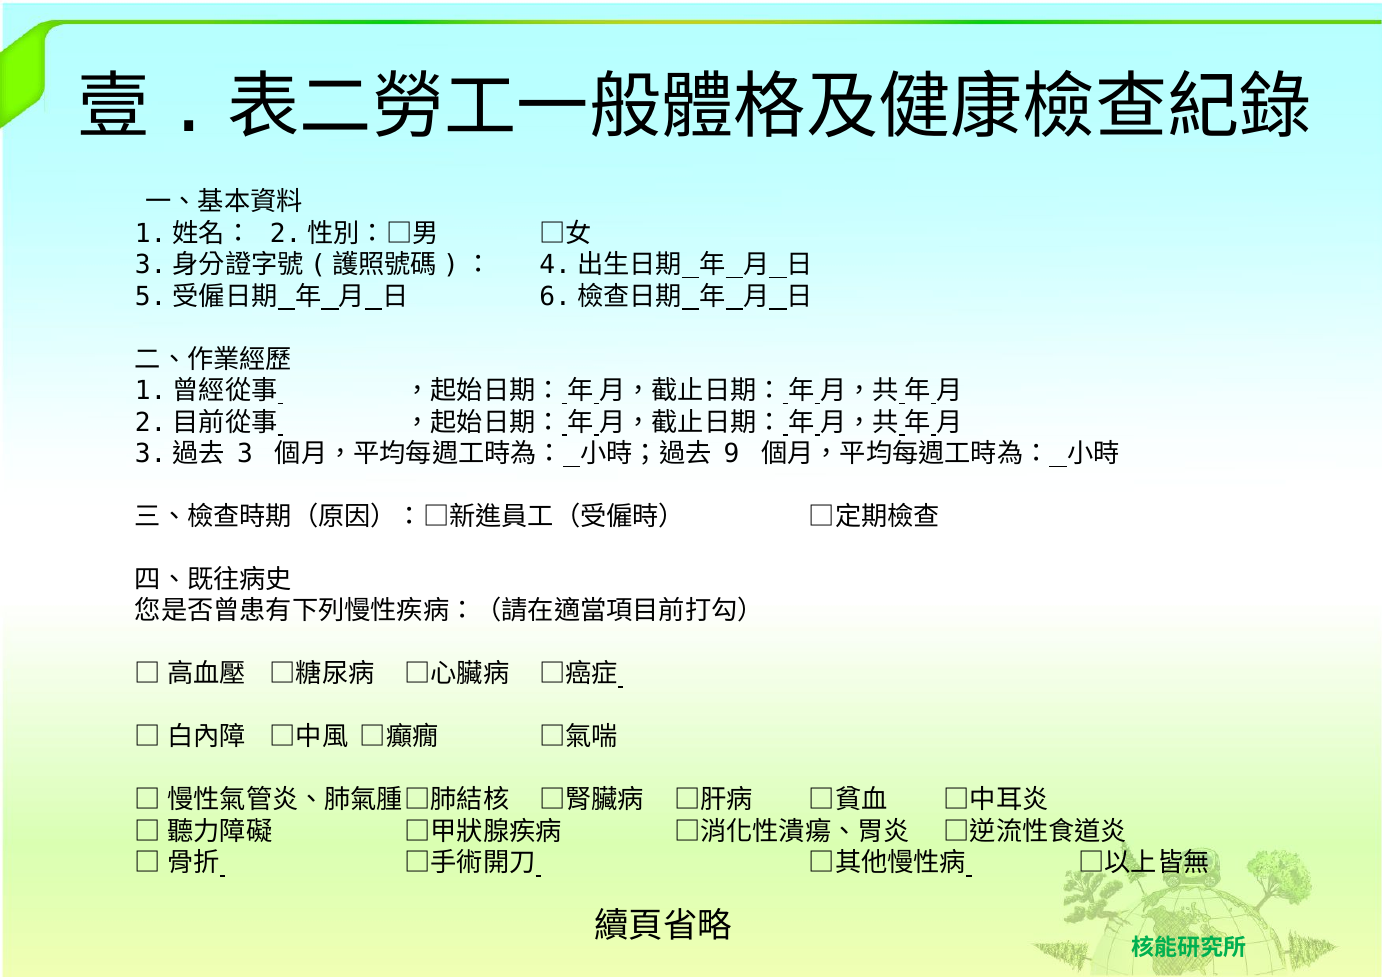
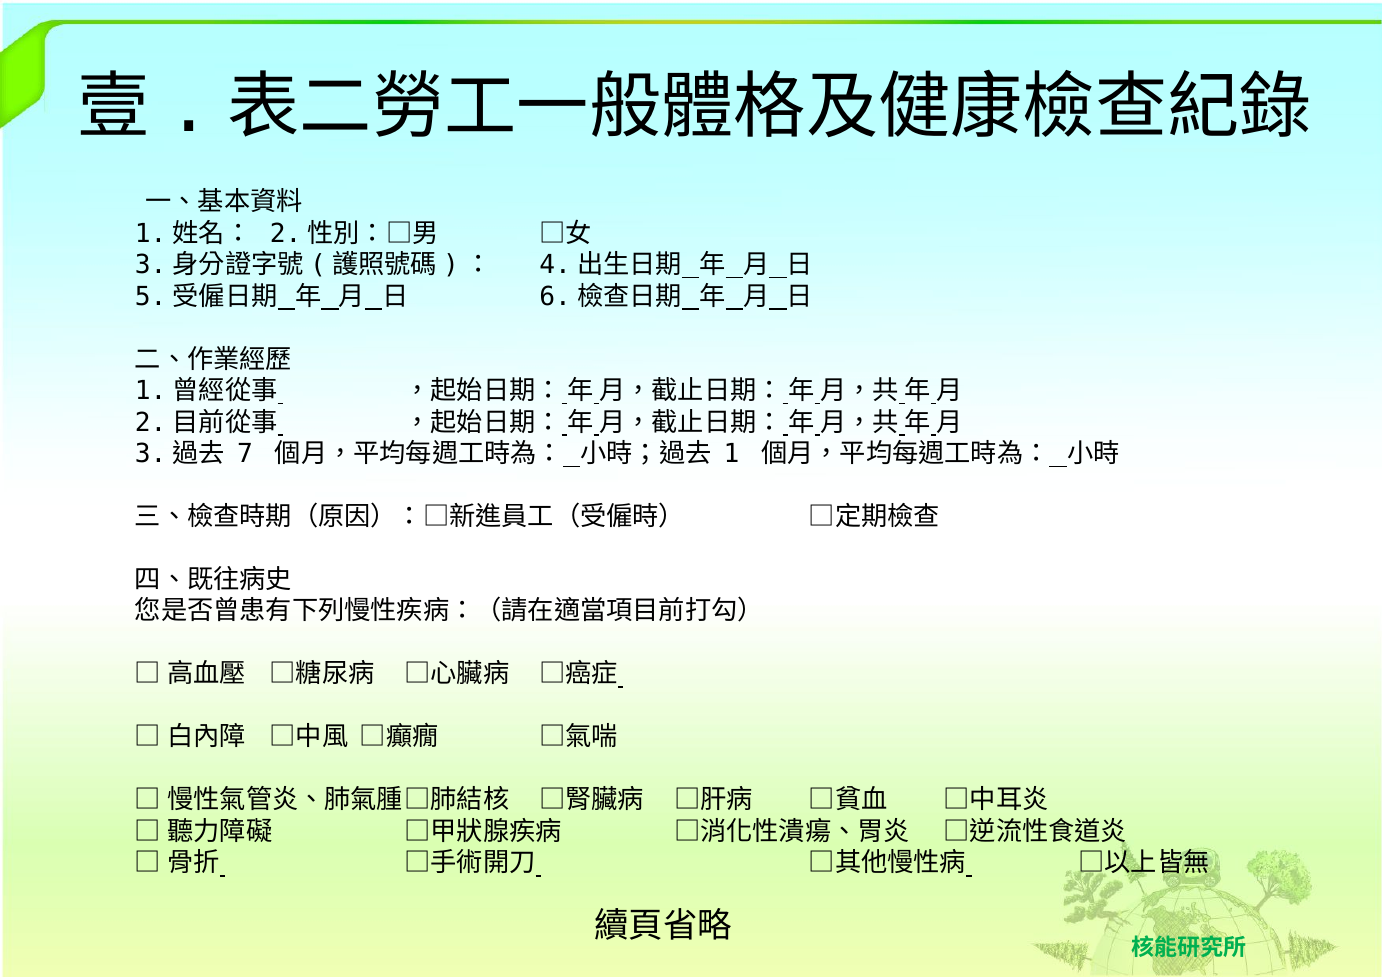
3: 3 -> 7 (245, 454)
9: 9 -> 1 (731, 454)
